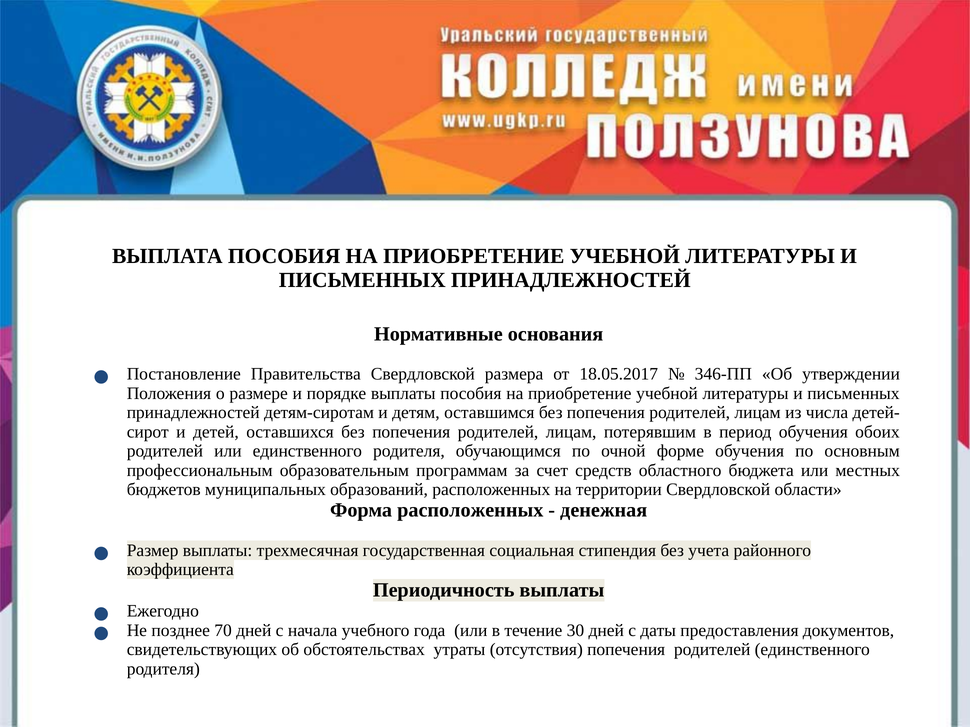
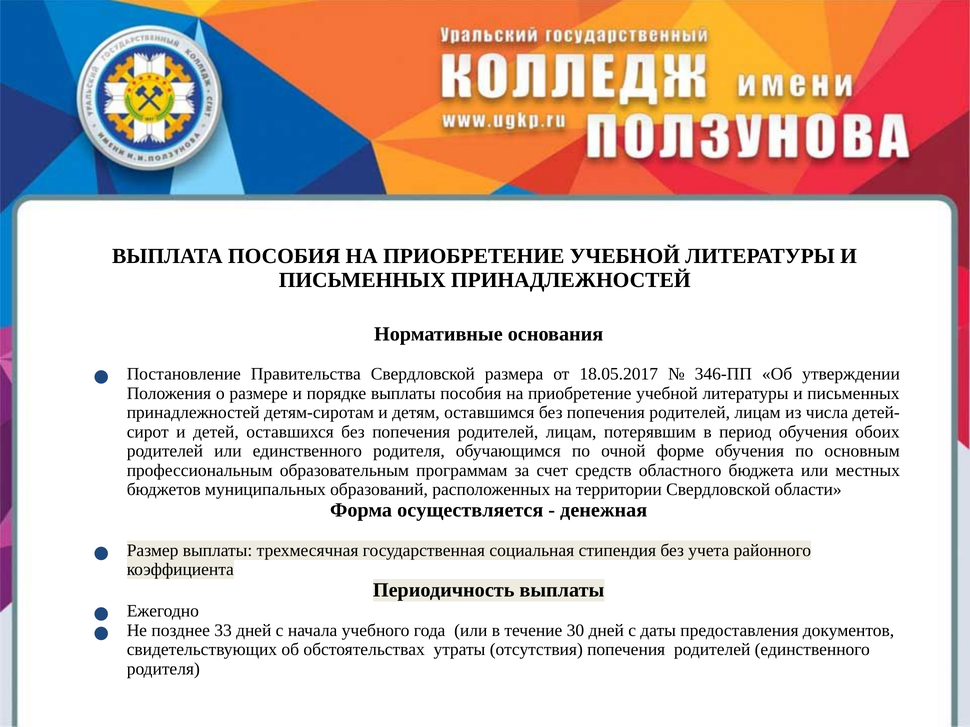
Форма расположенных: расположенных -> осуществляется (470, 511)
70: 70 -> 33 (223, 631)
